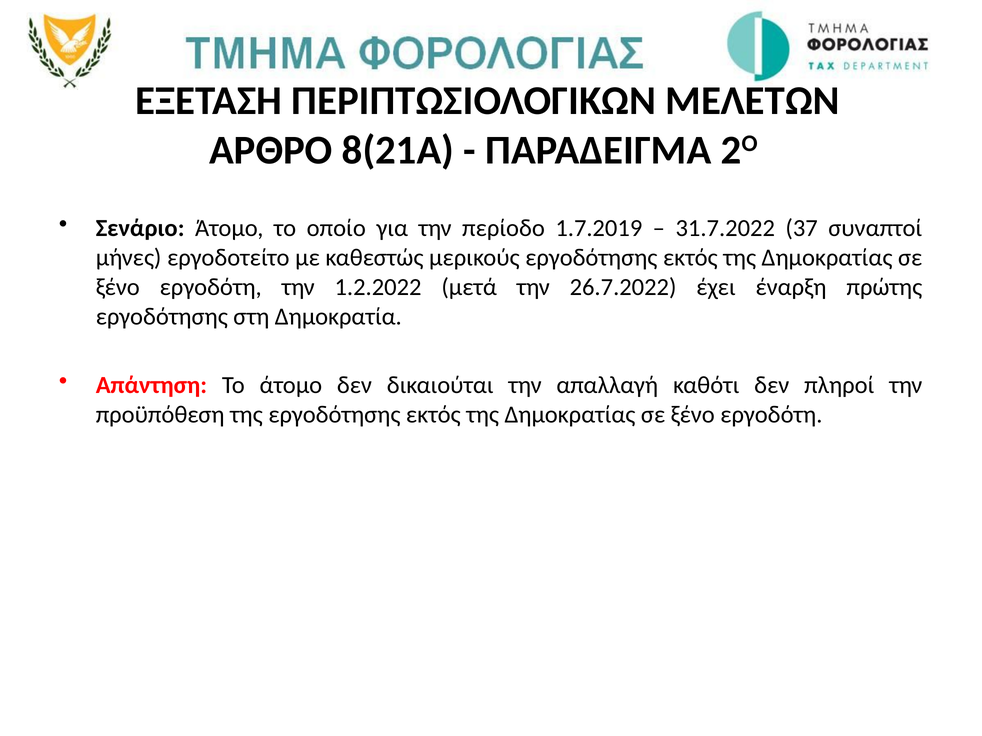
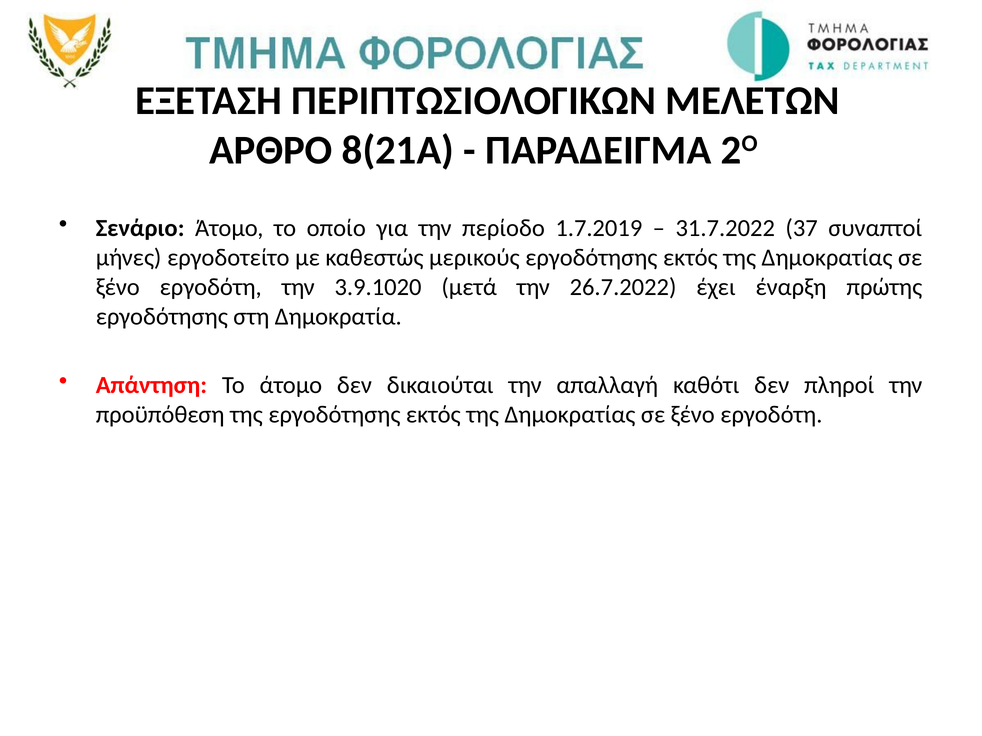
1.2.2022: 1.2.2022 -> 3.9.1020 (378, 287)
